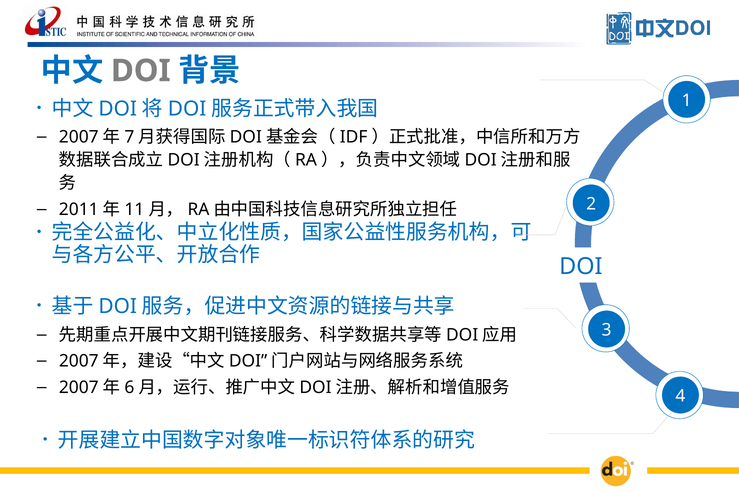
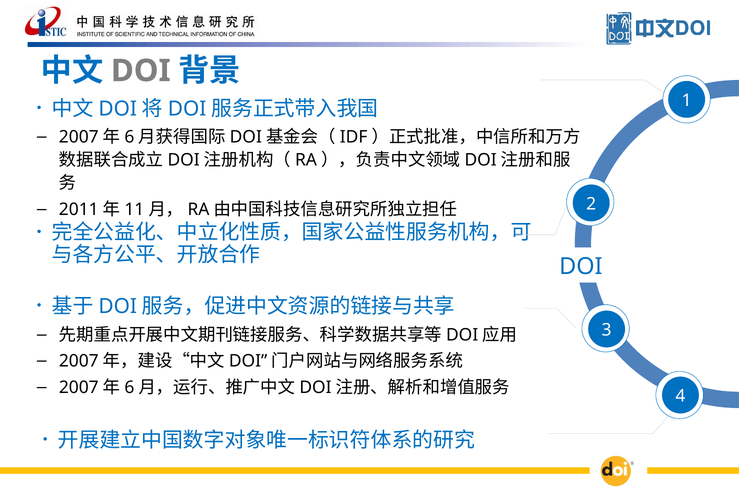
7: 7 -> 6 (129, 137)
